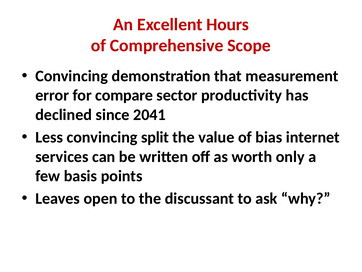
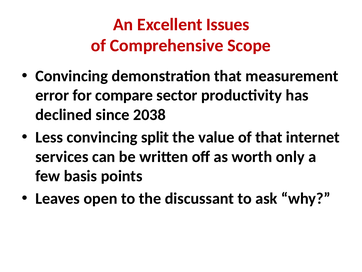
Hours: Hours -> Issues (228, 24)
2041: 2041 -> 2038 (149, 115)
of bias: bias -> that (269, 137)
